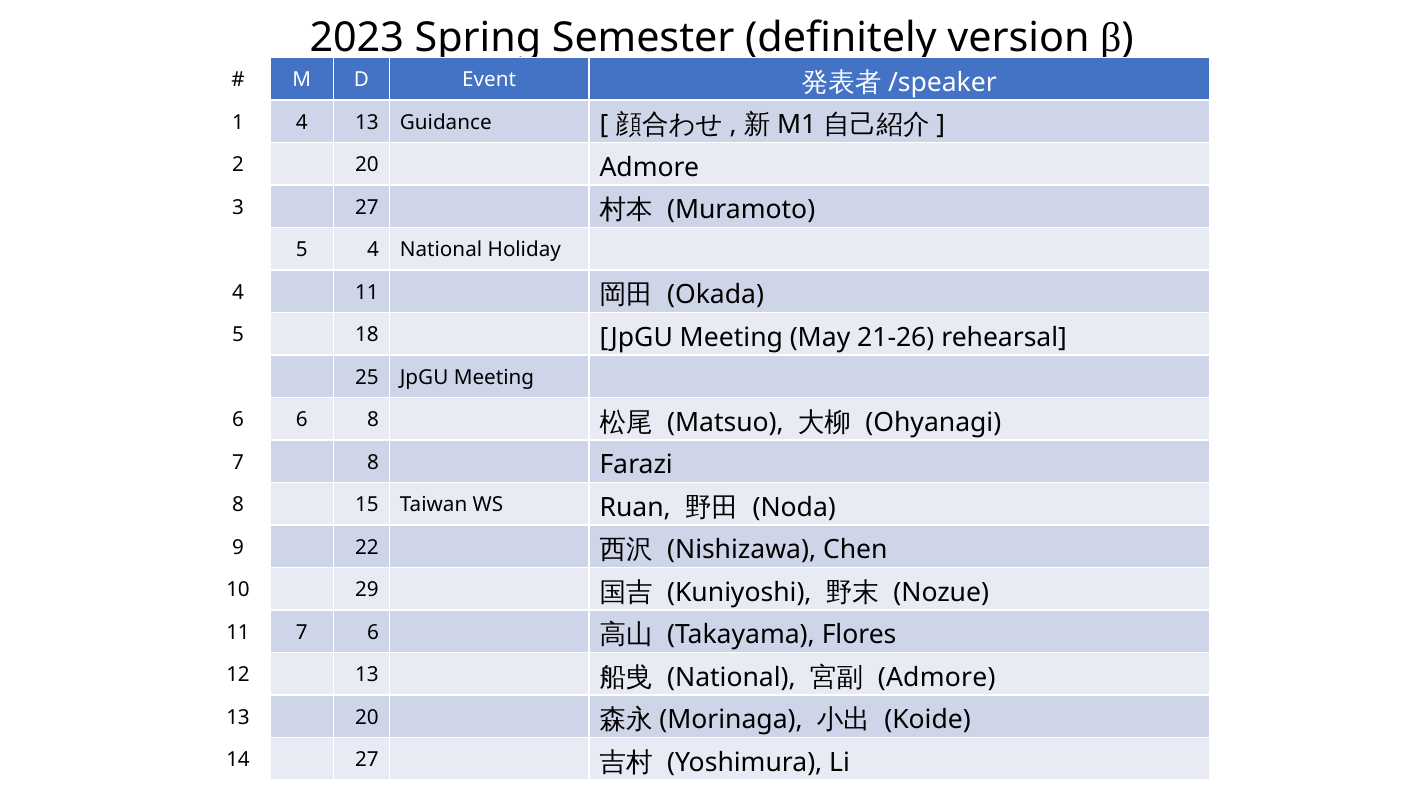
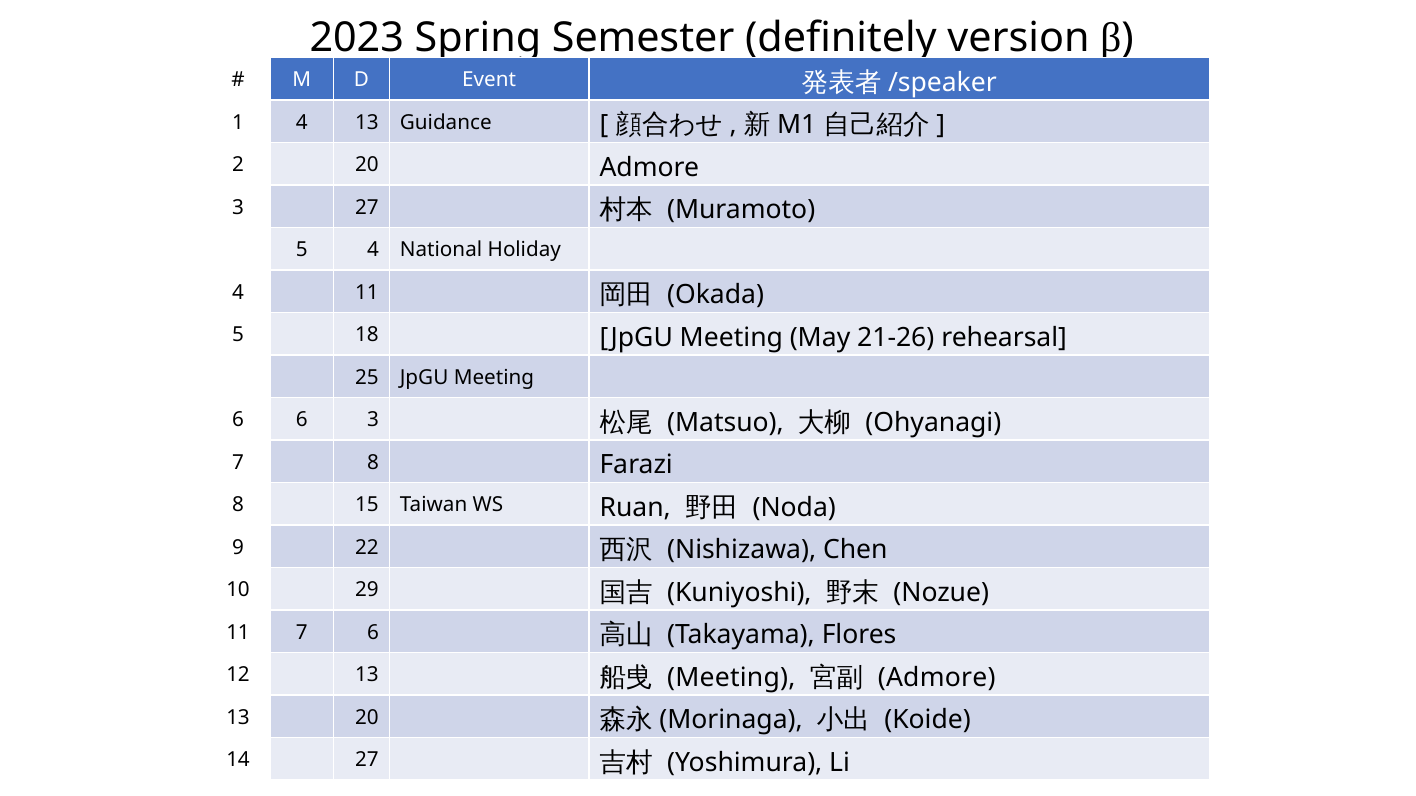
6 8: 8 -> 3 (373, 420)
National: National -> Meeting (731, 678)
